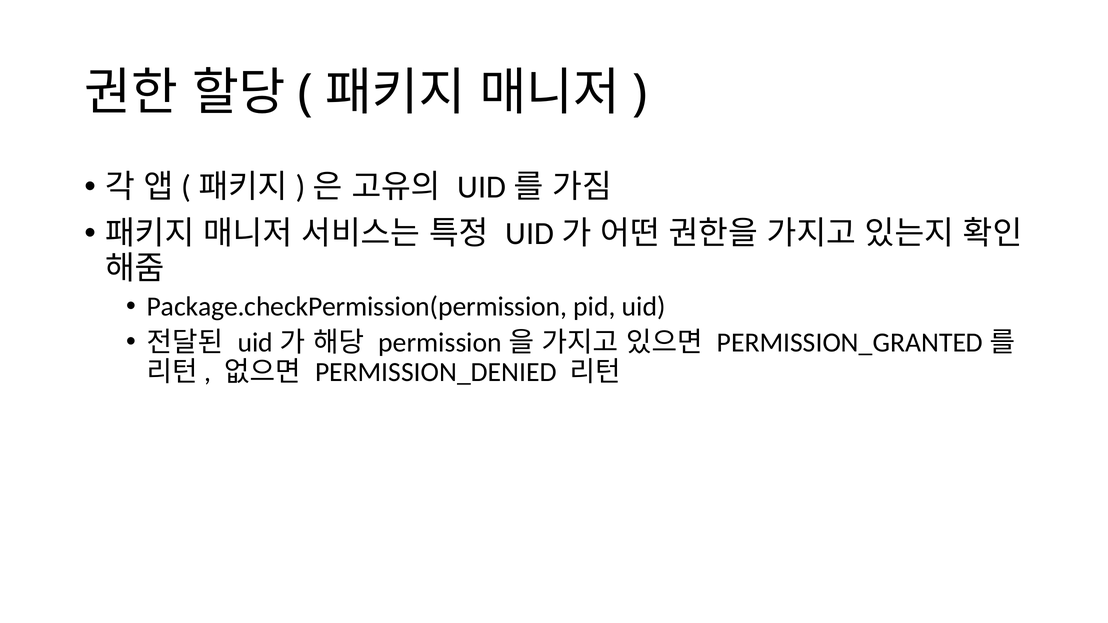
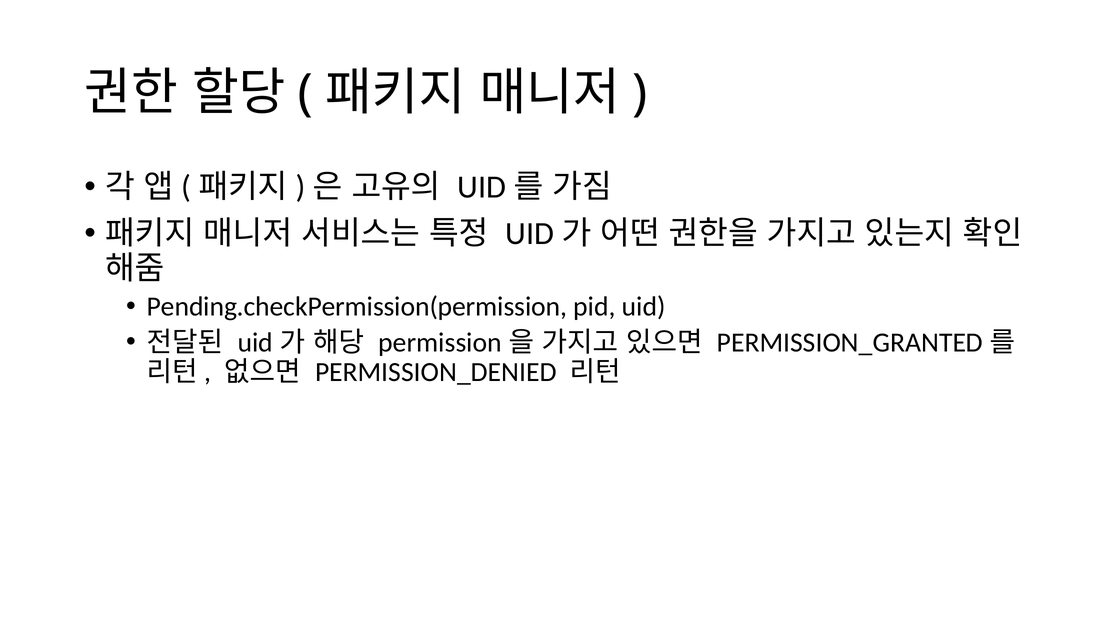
Package.checkPermission(permission: Package.checkPermission(permission -> Pending.checkPermission(permission (357, 307)
